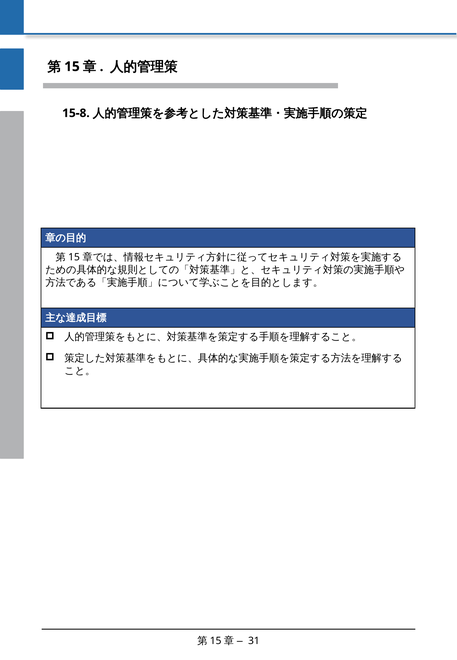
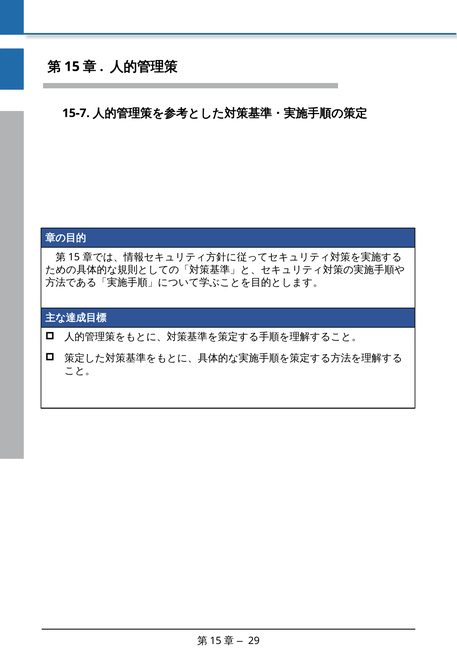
15-8: 15-8 -> 15-7 (76, 113)
31: 31 -> 29 (254, 641)
